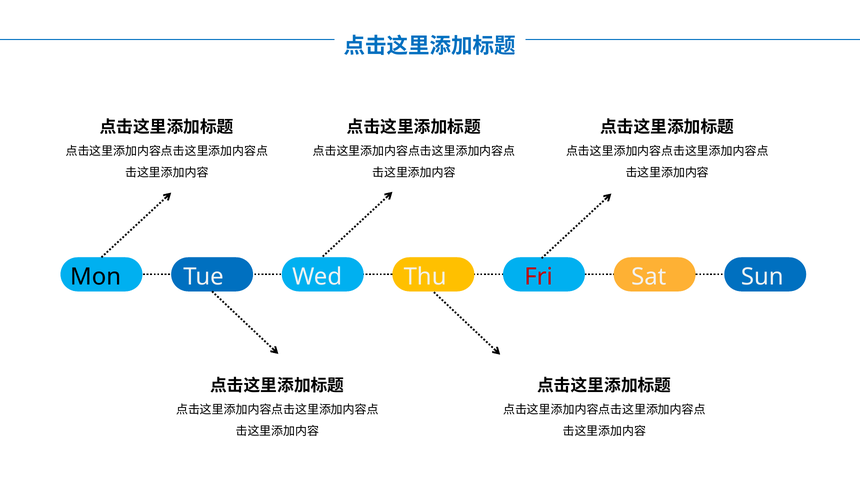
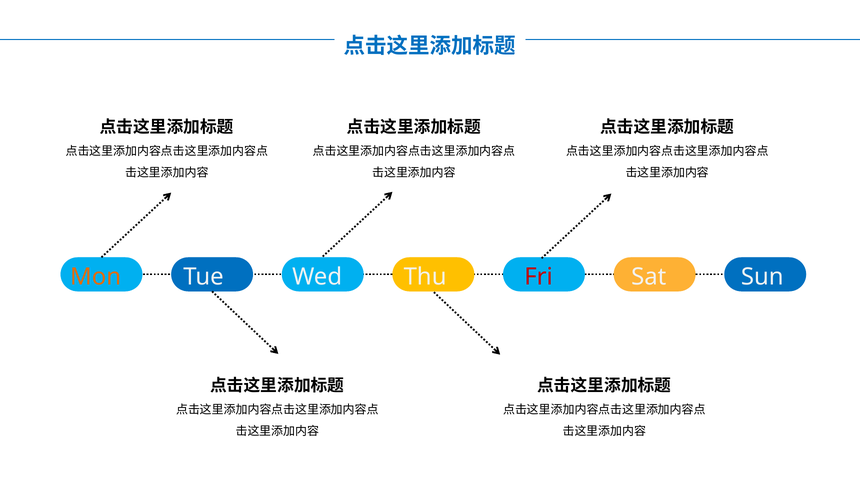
Mon colour: black -> orange (96, 277)
